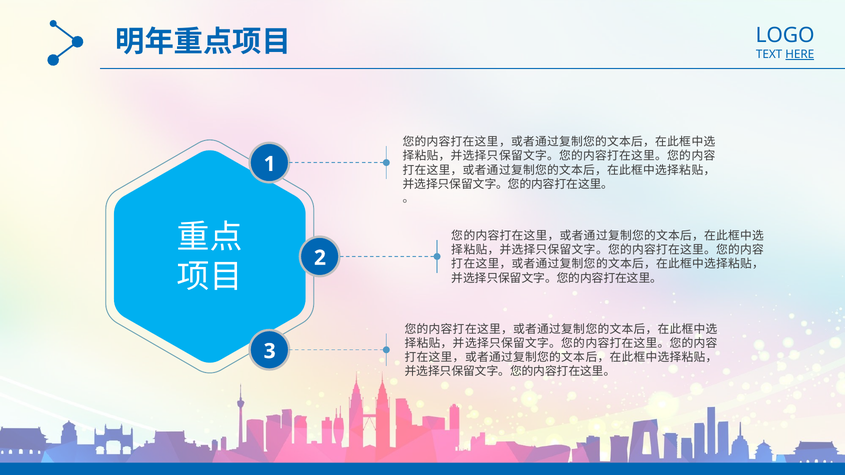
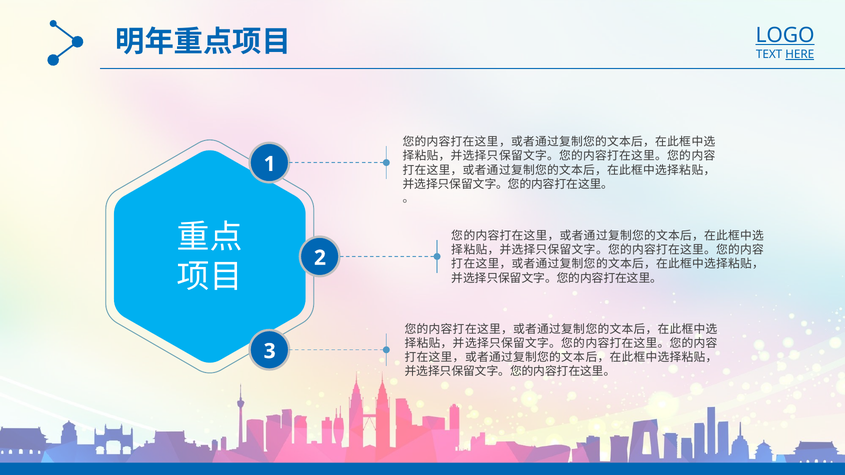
LOGO underline: none -> present (785, 35)
